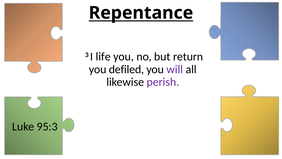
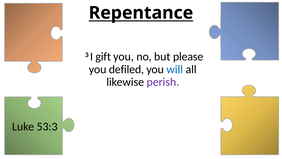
life: life -> gift (103, 56)
return: return -> please (188, 56)
will colour: purple -> blue (175, 69)
95:3: 95:3 -> 53:3 (47, 126)
